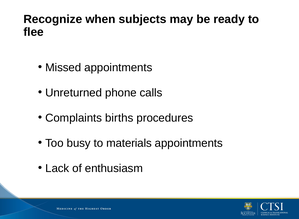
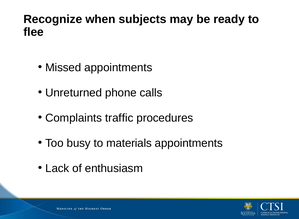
births: births -> traffic (119, 118)
